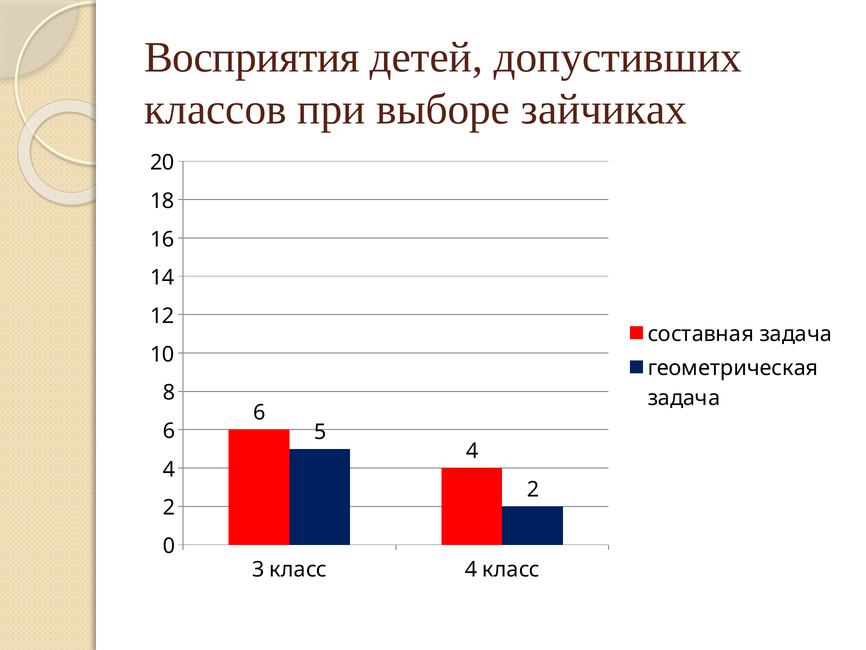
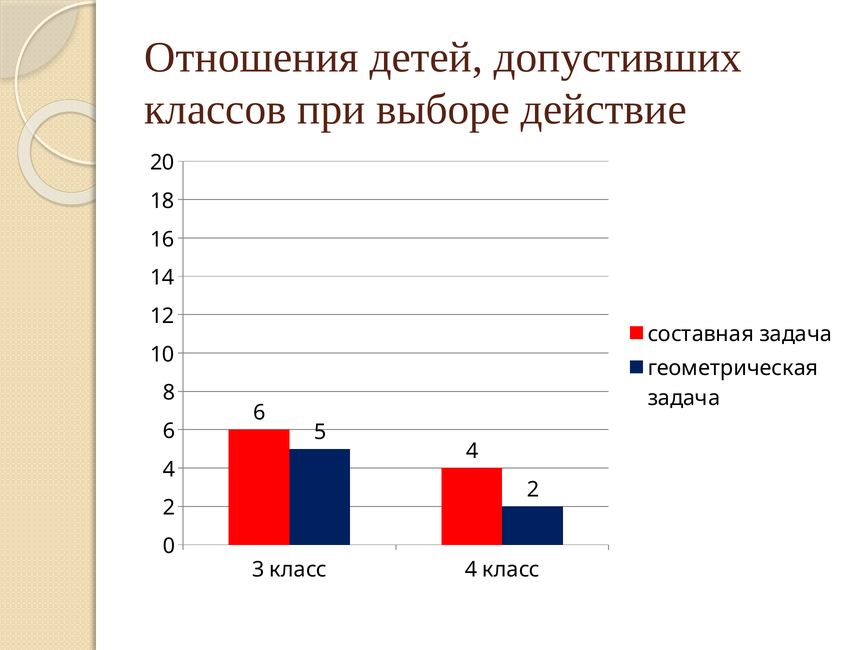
Восприятия: Восприятия -> Отношения (252, 57)
зайчиках: зайчиках -> действие (604, 109)
